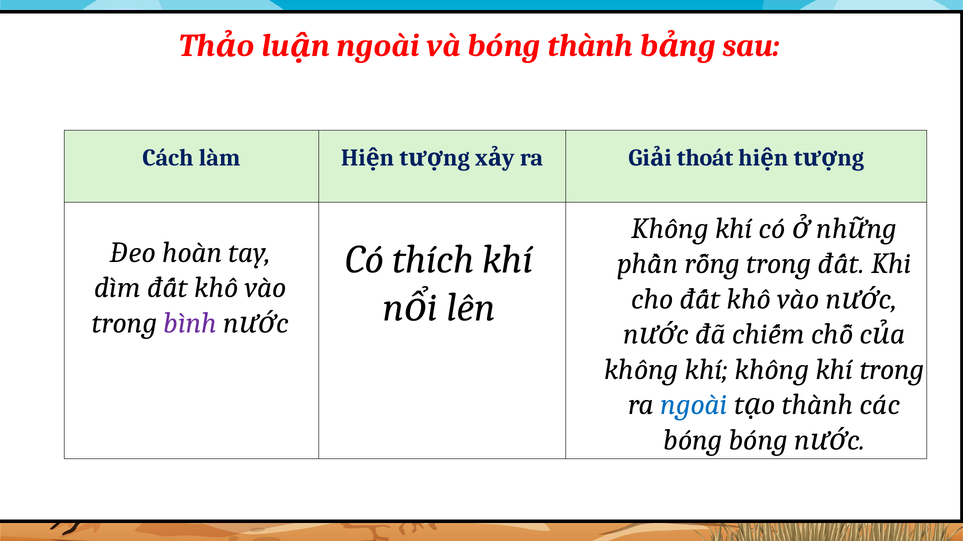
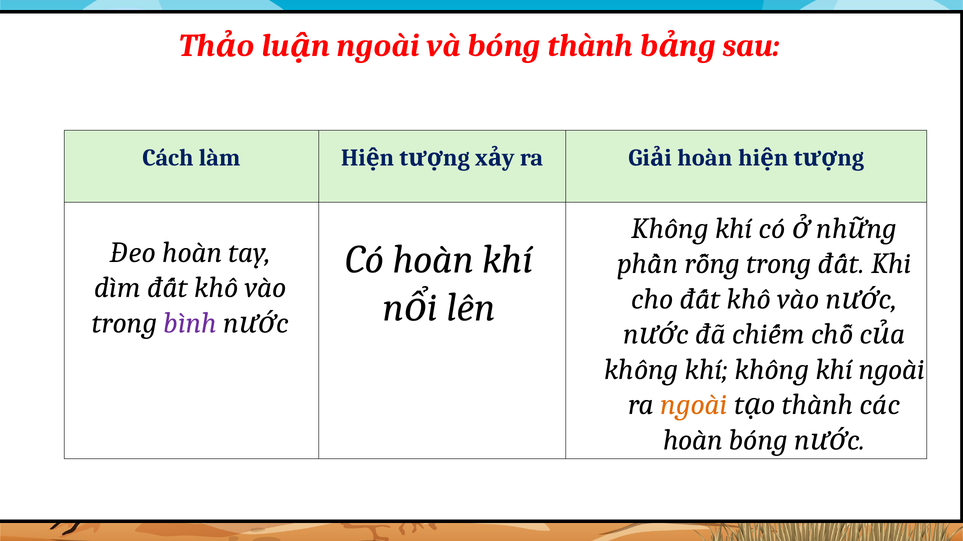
thoát: thoát -> hoàn (705, 158)
Có thích: thích -> hoàn (433, 260)
khí trong: trong -> ngoài (892, 370)
ngoài colour: blue -> orange (694, 405)
bóng: bóng -> hoàn (693, 440)
